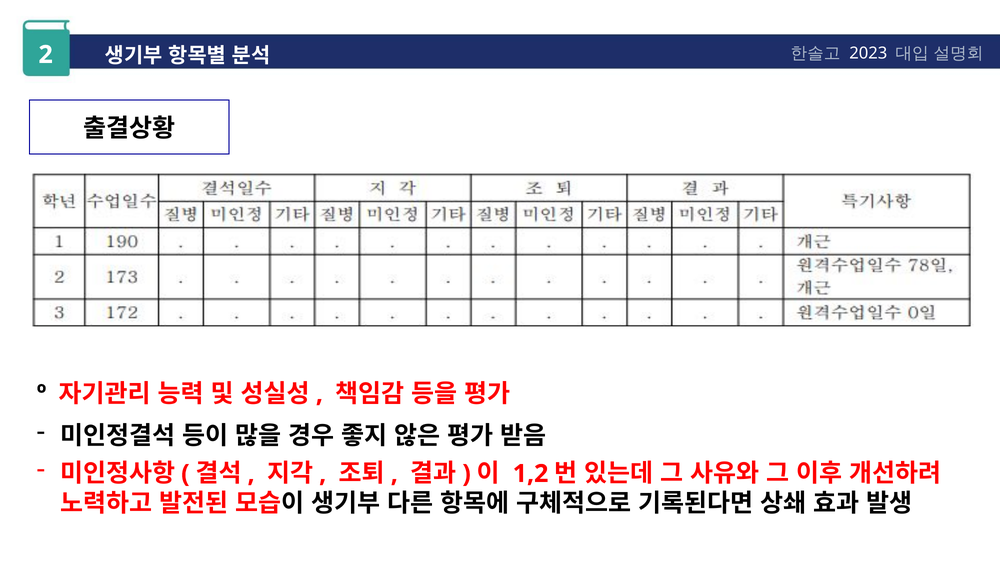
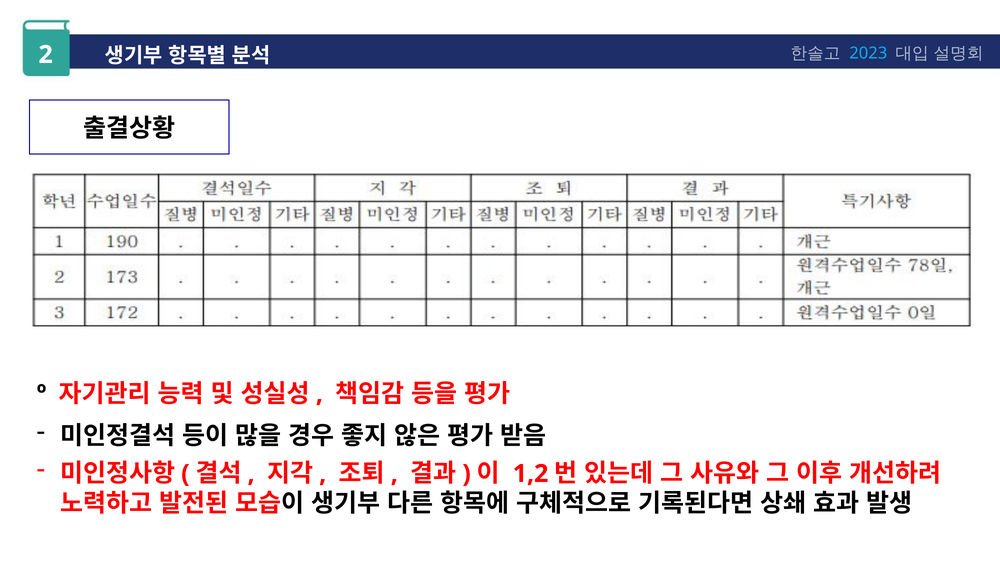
2023 colour: white -> light blue (868, 54)
